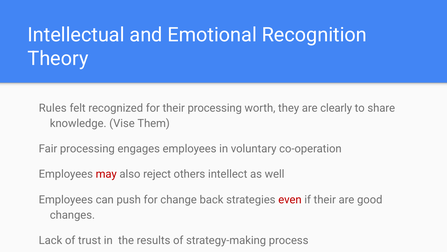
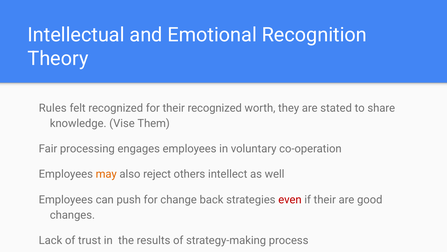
their processing: processing -> recognized (215, 108)
clearly: clearly -> stated (336, 108)
may colour: red -> orange (106, 174)
